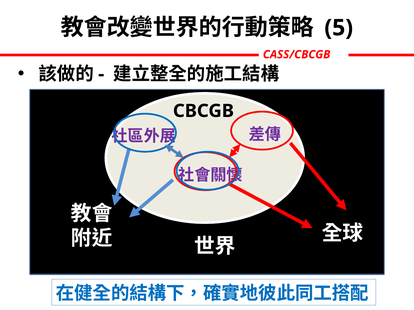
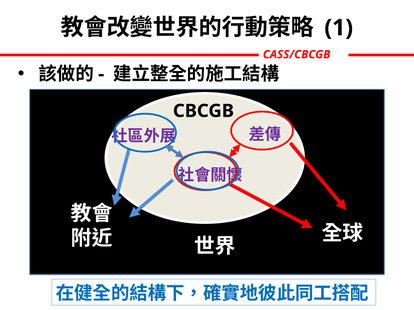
5: 5 -> 1 (339, 28)
